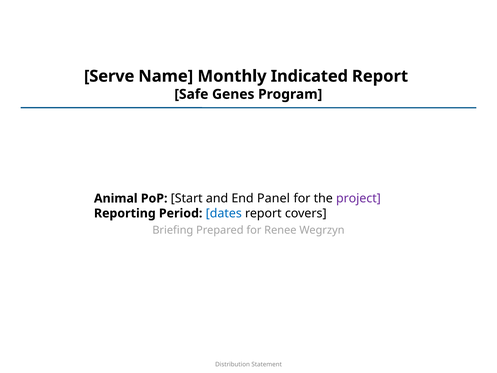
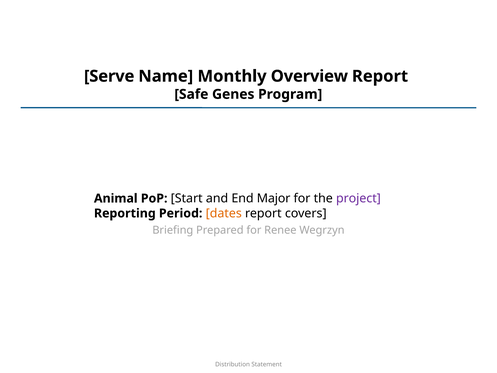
Indicated: Indicated -> Overview (309, 76)
Panel: Panel -> Major (274, 198)
dates colour: blue -> orange (224, 213)
